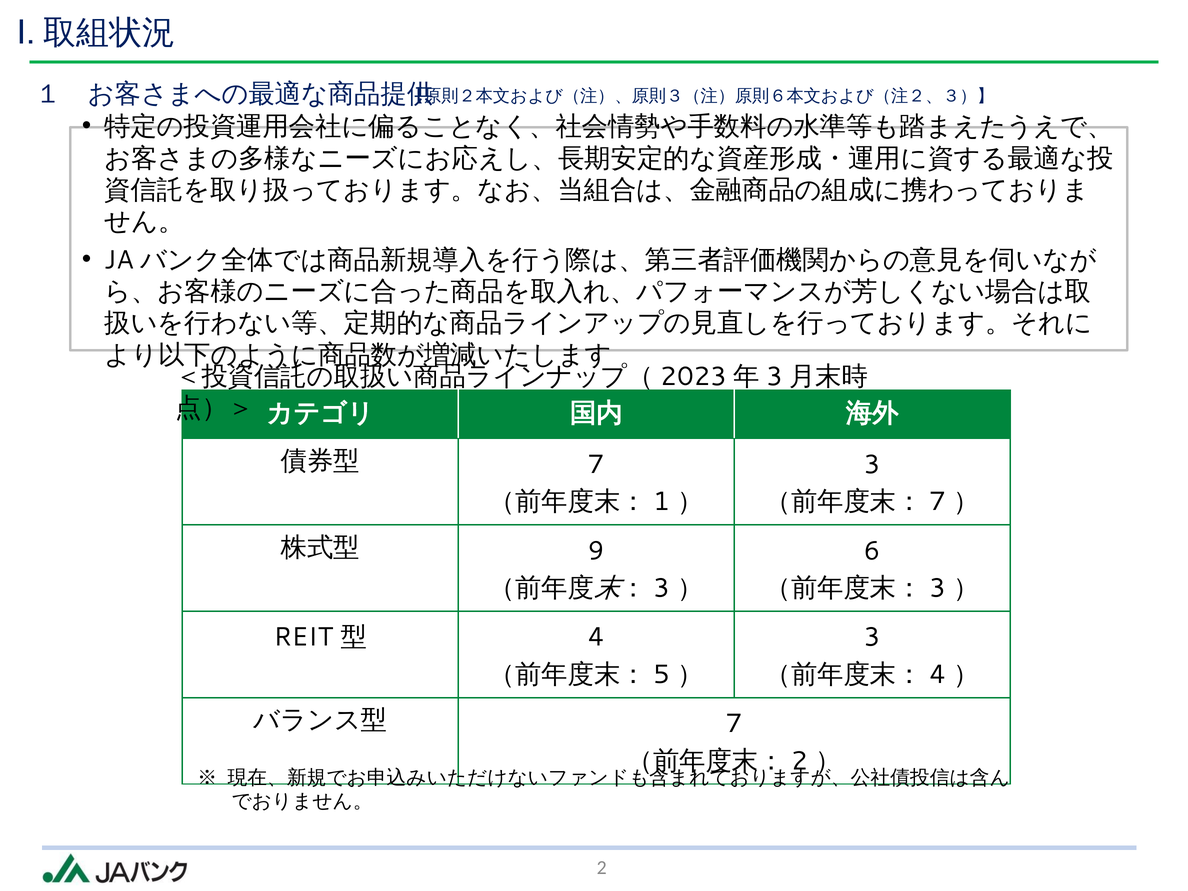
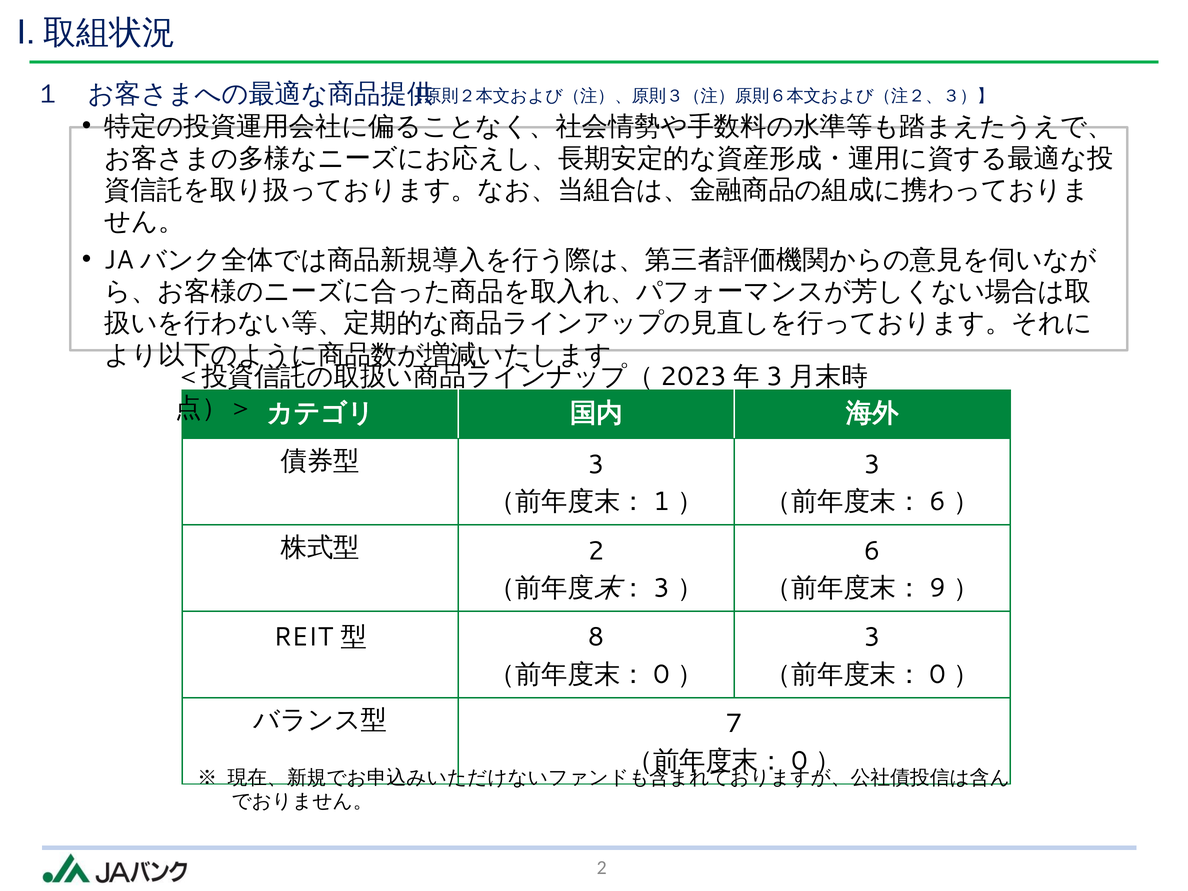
7: 7 -> 3 (596, 464)
7: 7 -> 6 (938, 502)
9: 9 -> 2 (596, 551)
3: 3 -> 9 (938, 588)
4: 4 -> 8 (596, 637)
5: 5 -> 0 (662, 674)
4: 4 -> 0 (938, 674)
2: 2 -> 0 (800, 761)
